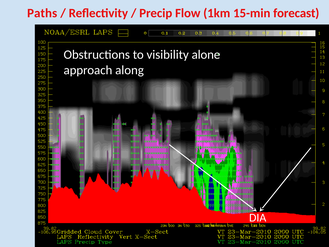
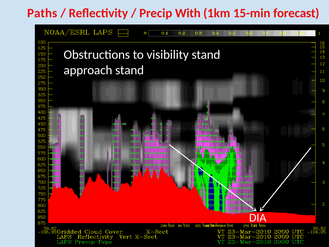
Flow: Flow -> With (188, 13)
visibility alone: alone -> stand (206, 55)
approach along: along -> stand (130, 70)
